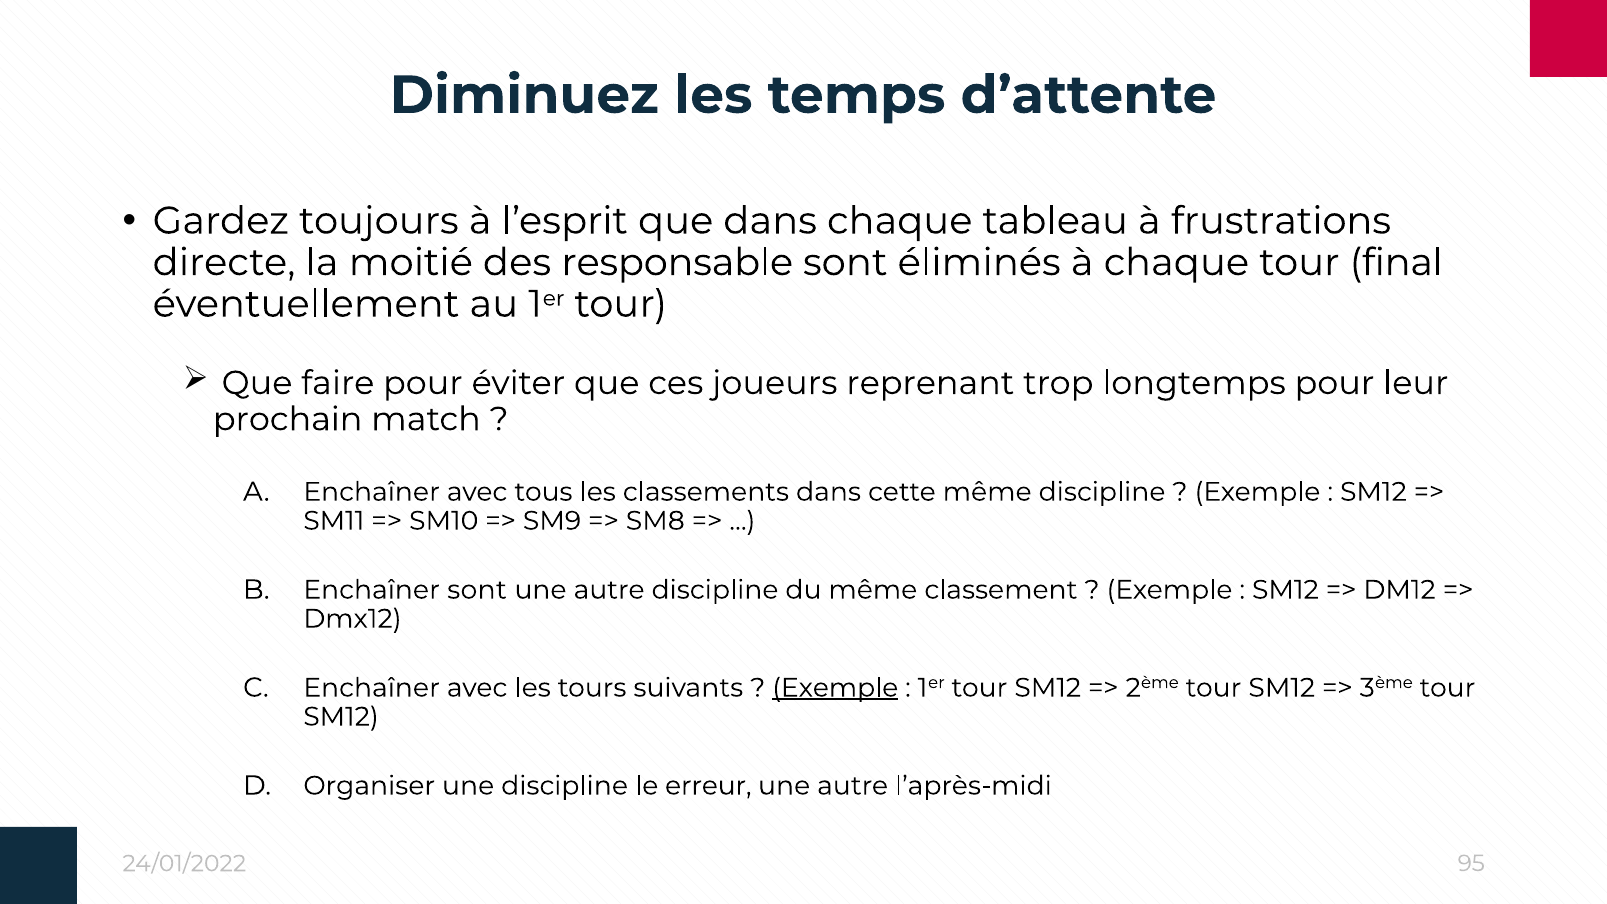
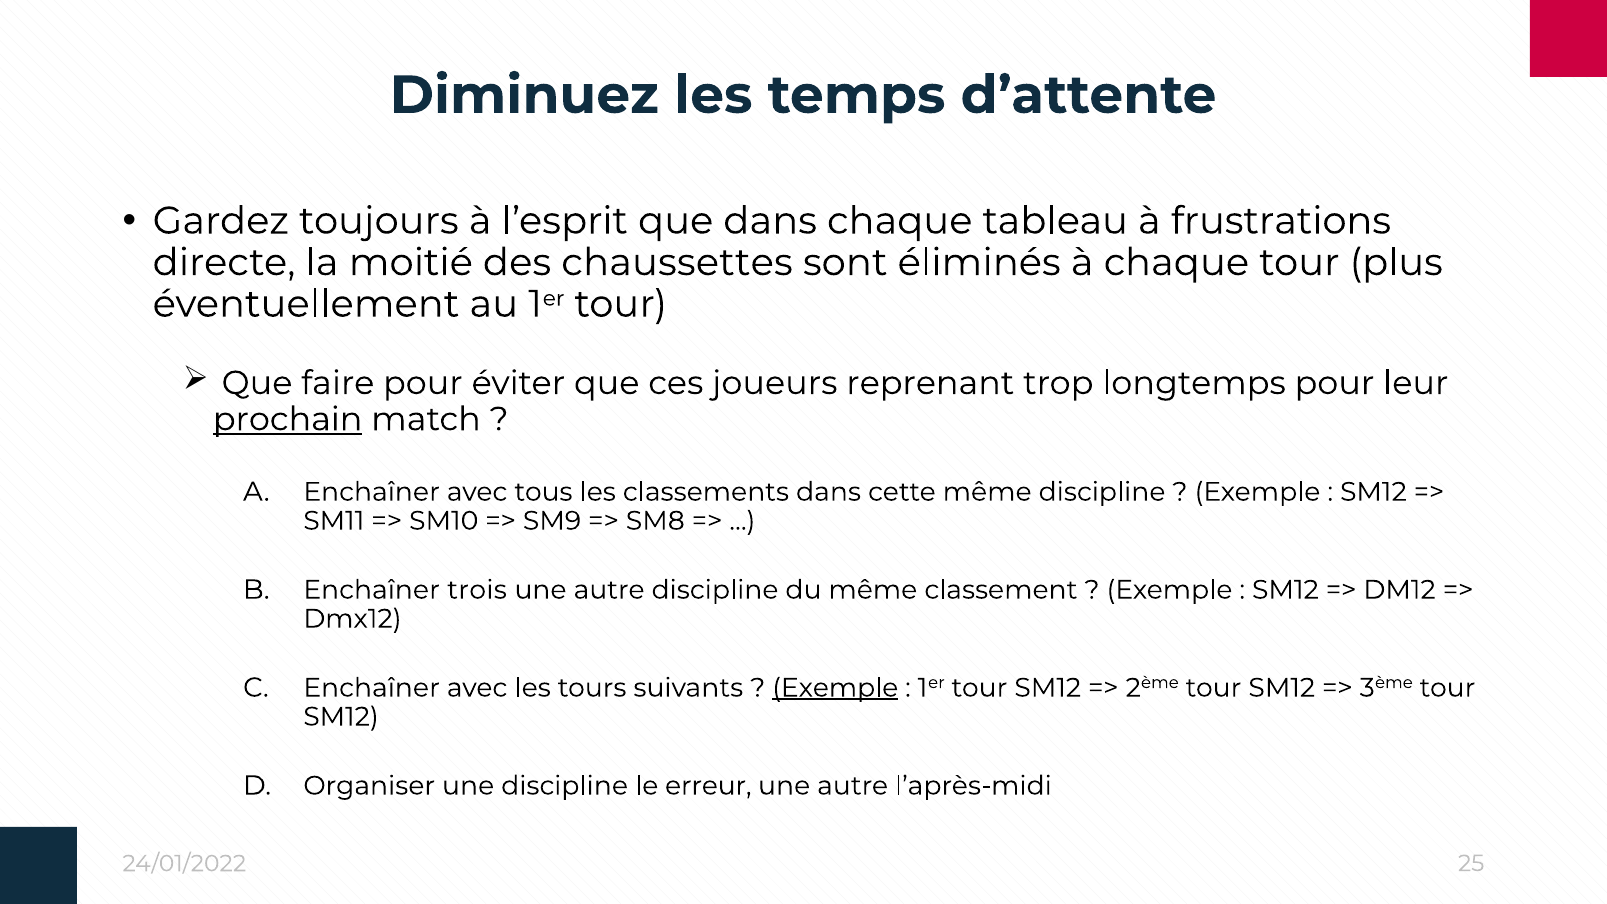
responsable: responsable -> chaussettes (677, 262)
final: final -> plus (1396, 262)
prochain underline: none -> present (288, 419)
Enchaîner sont: sont -> trois (477, 590)
95: 95 -> 25 (1471, 863)
